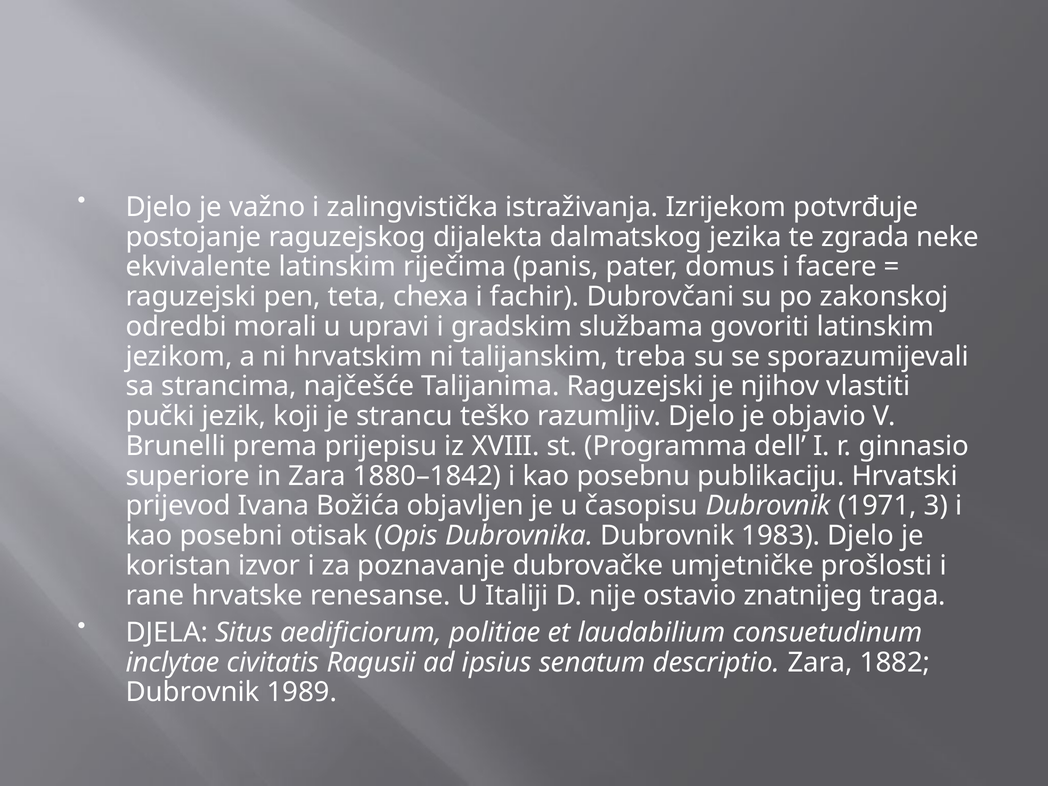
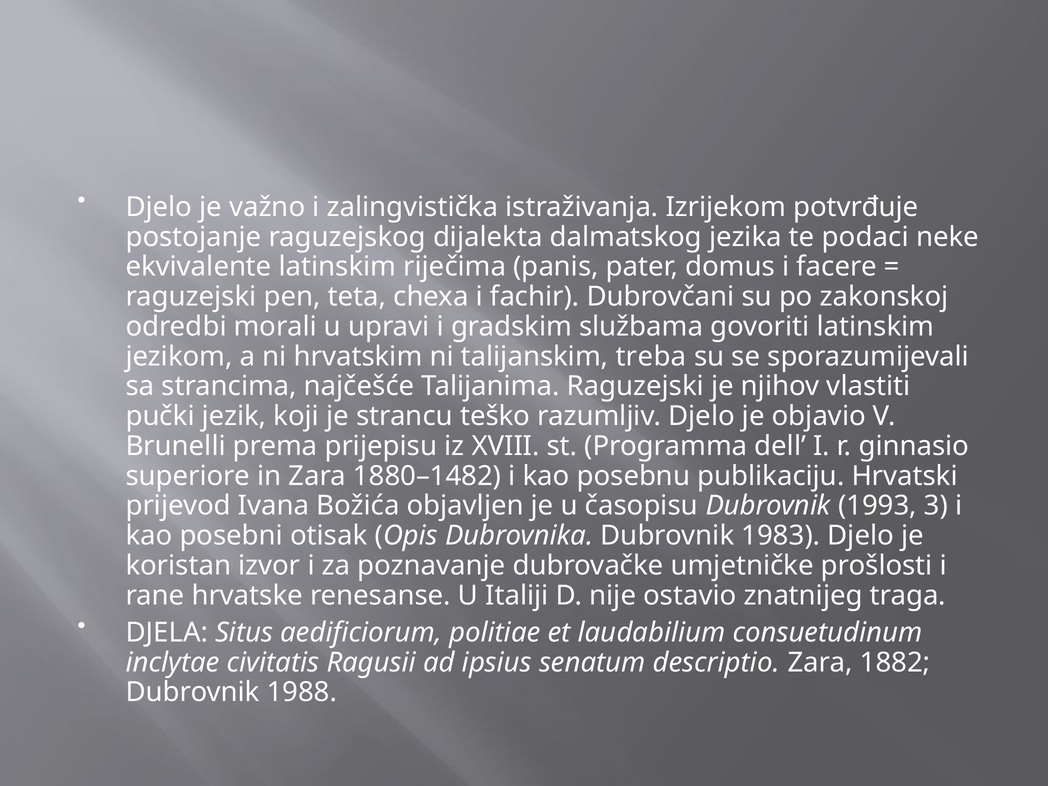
zgrada: zgrada -> podaci (865, 237)
1880–1842: 1880–1842 -> 1880–1482 (427, 476)
1971: 1971 -> 1993 (877, 506)
1989: 1989 -> 1988 (302, 692)
